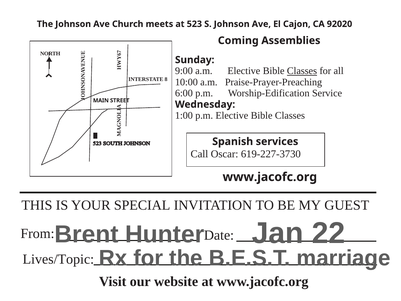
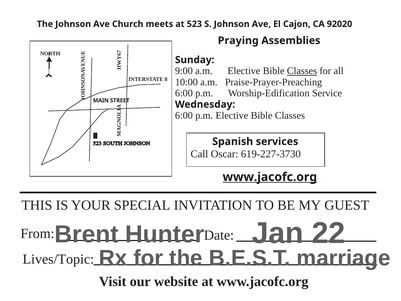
Coming: Coming -> Praying (238, 41)
1:00: 1:00 -> 6:00 (184, 115)
www.jacofc.org underline: none -> present (270, 177)
